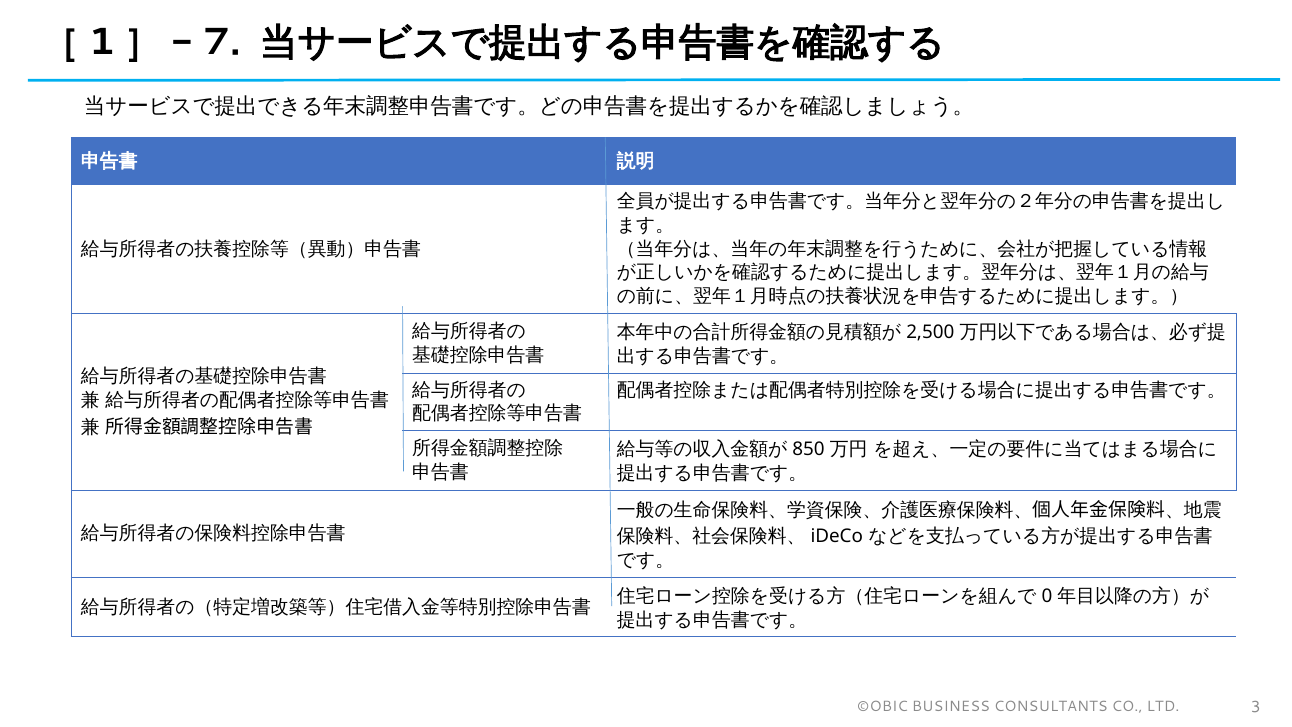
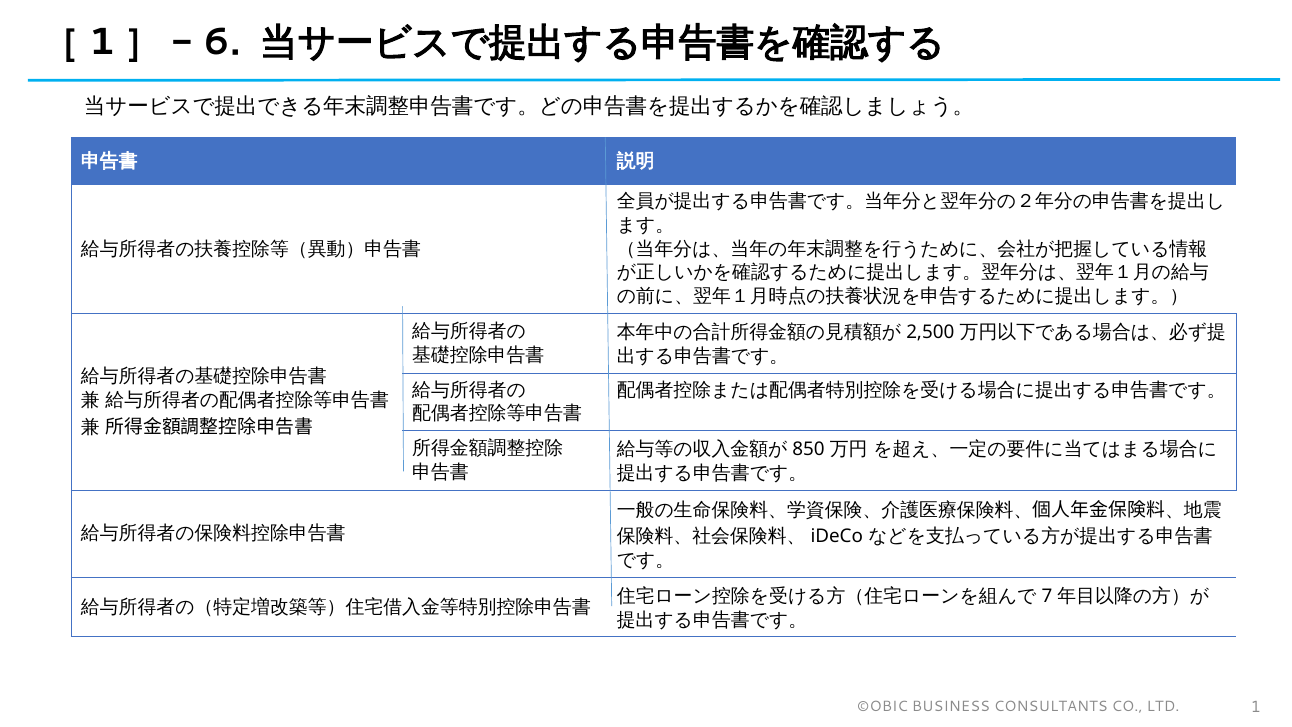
7: 7 -> 6 (222, 42)
0: 0 -> 7 (1047, 596)
3: 3 -> 1 (1256, 707)
